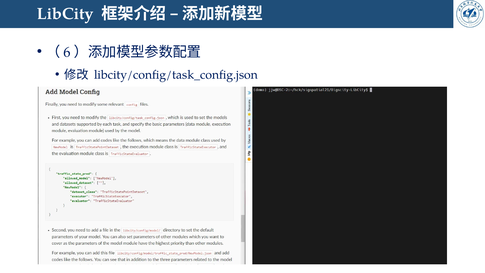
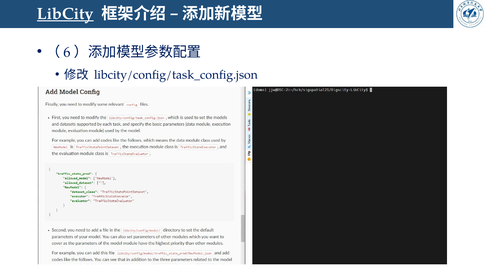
LibCity underline: none -> present (65, 14)
